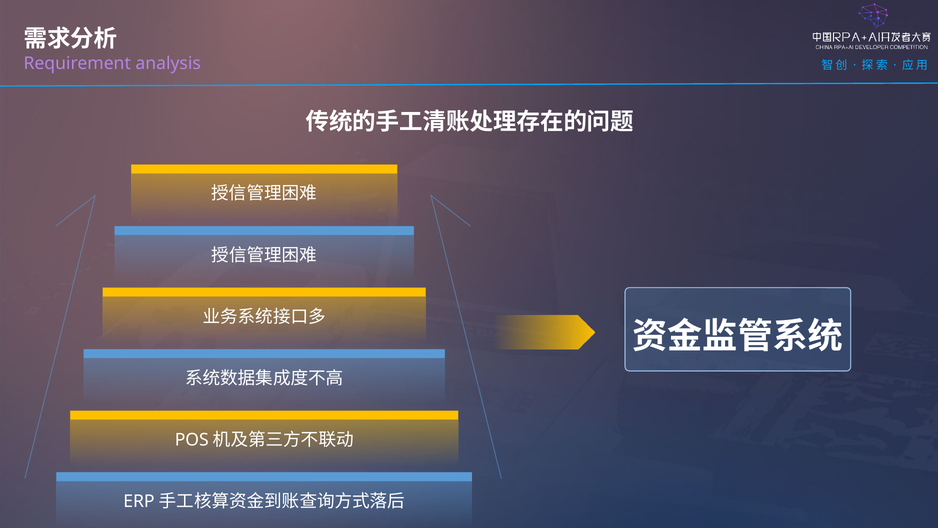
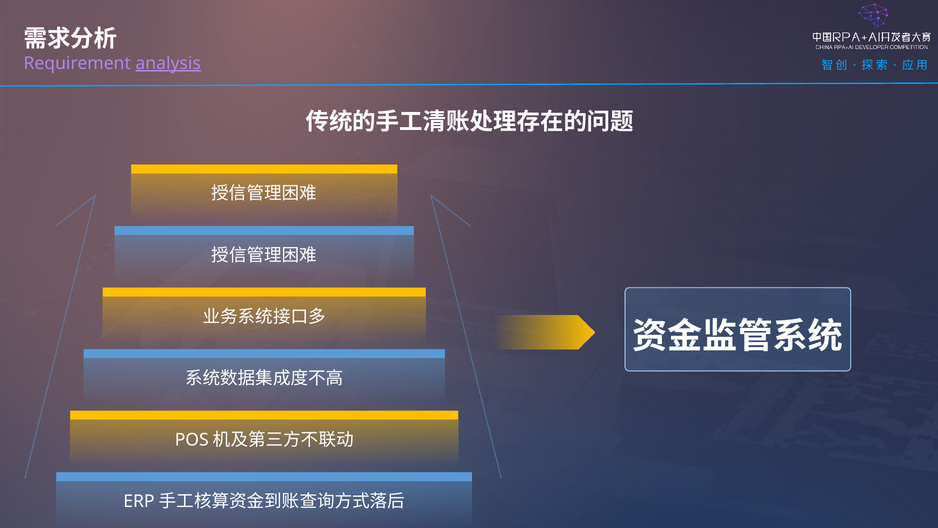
analysis underline: none -> present (168, 63)
